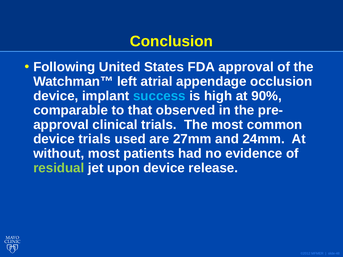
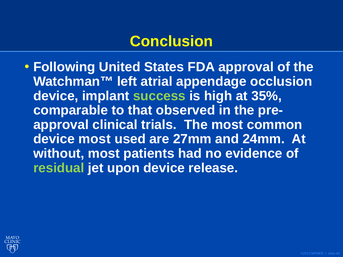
success colour: light blue -> light green (159, 96)
90%: 90% -> 35% (267, 96)
device trials: trials -> most (95, 139)
